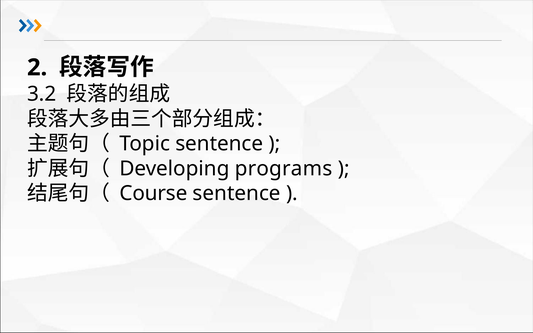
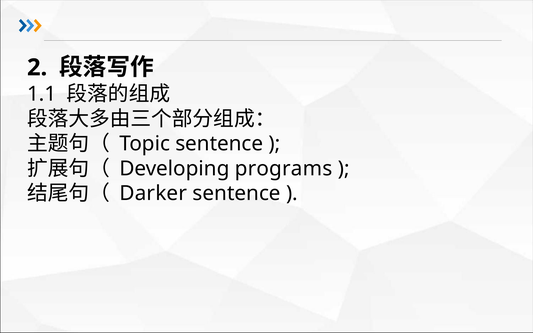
3.2: 3.2 -> 1.1 (42, 94)
Course: Course -> Darker (153, 194)
